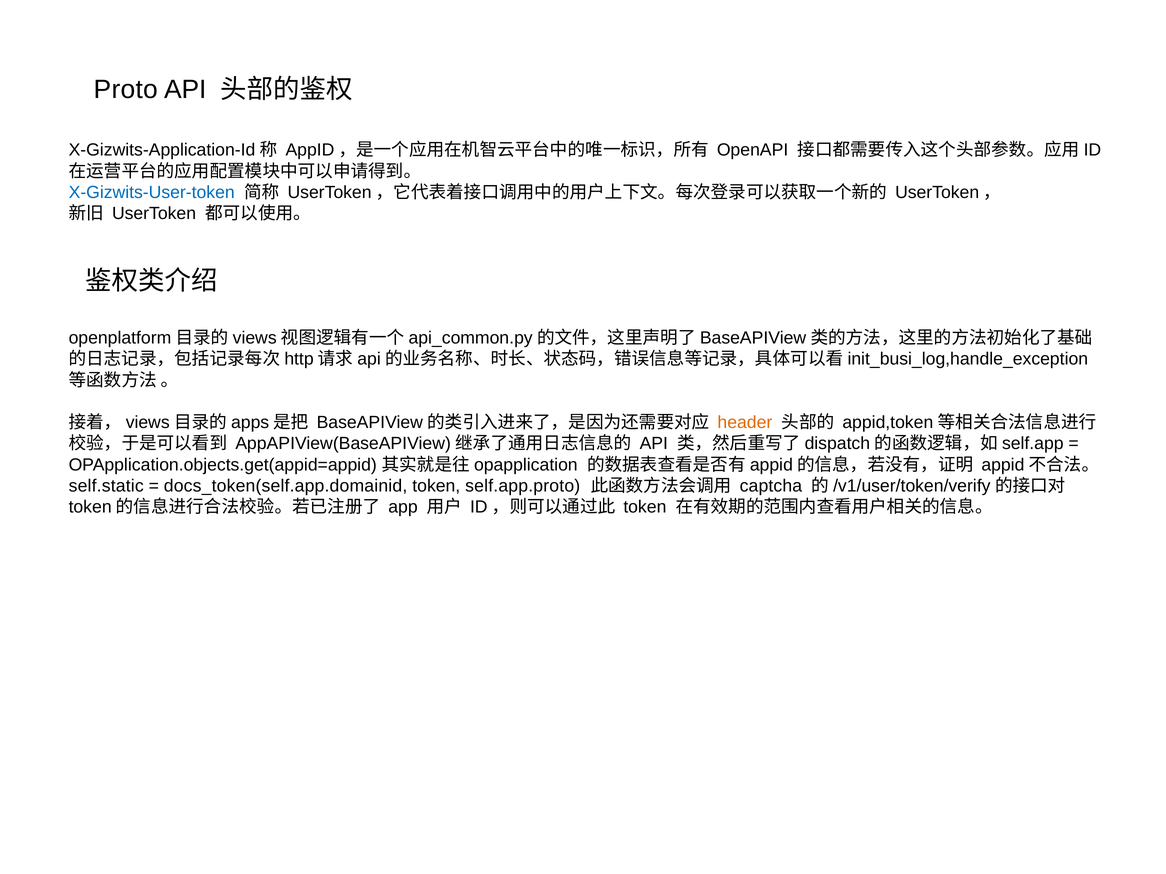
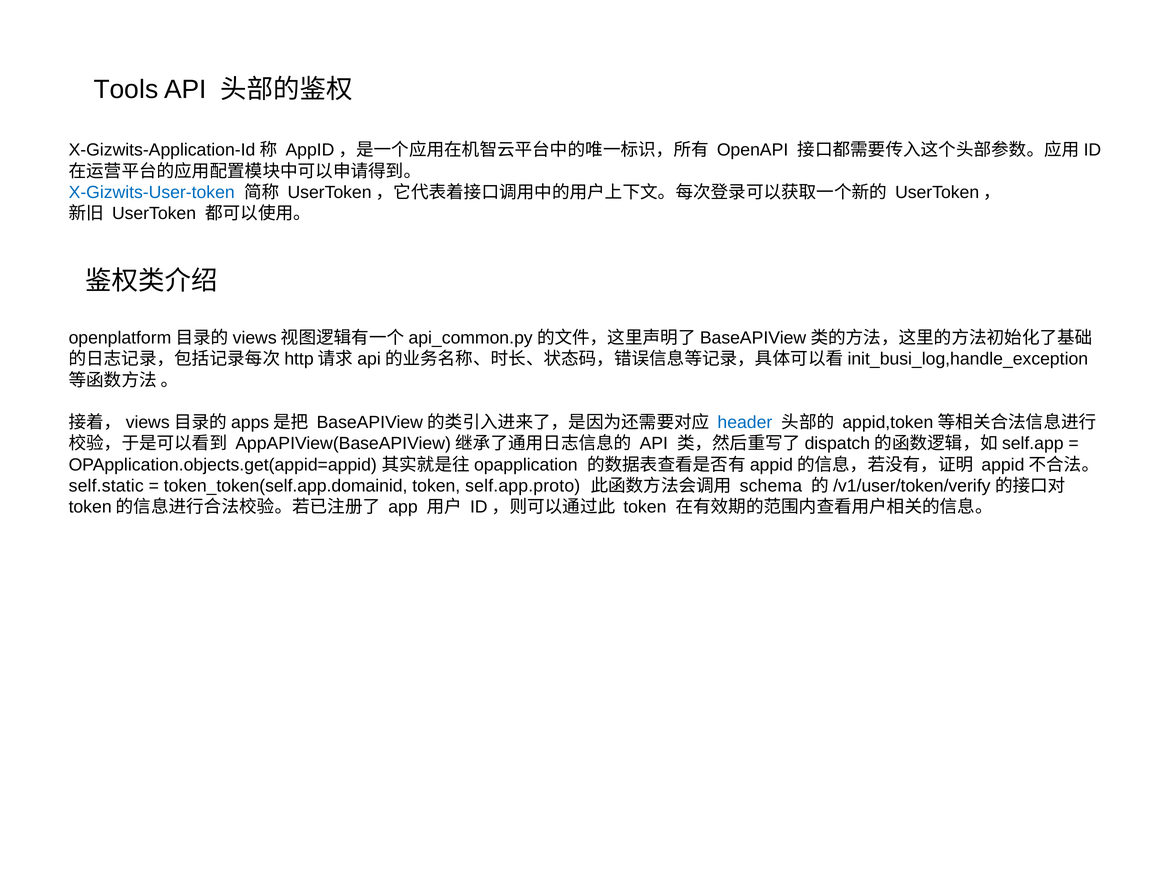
Proto: Proto -> Tools (126, 90)
header colour: orange -> blue (745, 423)
docs_token(self.app.domainid: docs_token(self.app.domainid -> token_token(self.app.domainid (286, 486)
captcha: captcha -> schema (771, 486)
